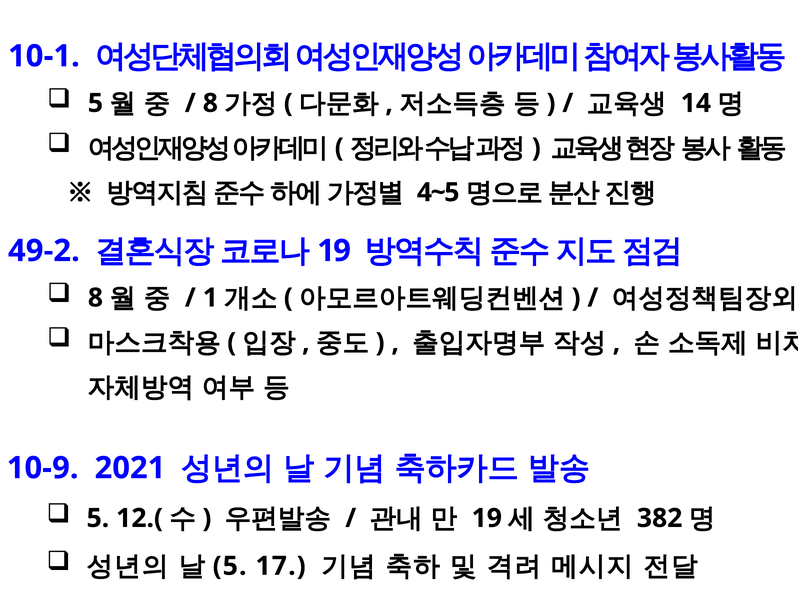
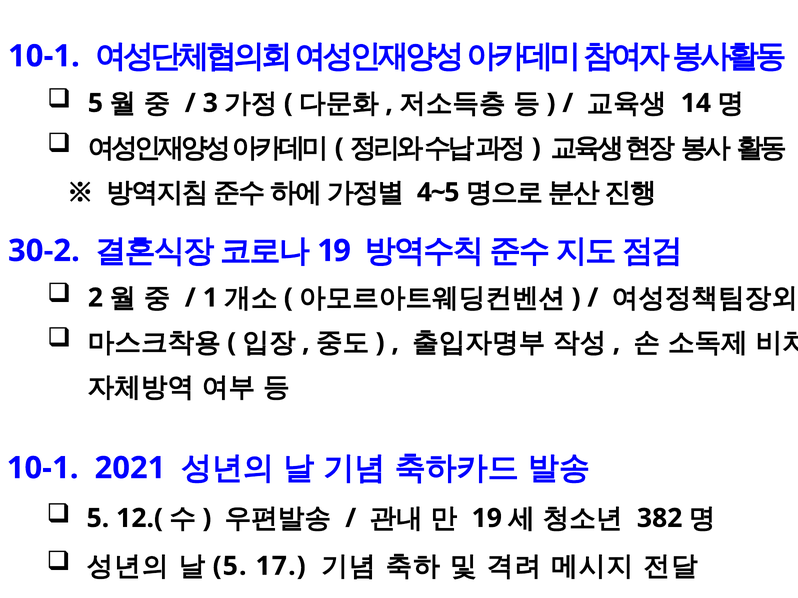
8: 8 -> 3 (210, 103)
49-2: 49-2 -> 30-2 (44, 251)
8: 8 -> 2 (95, 298)
10-9: 10-9 -> 10-1 (43, 468)
